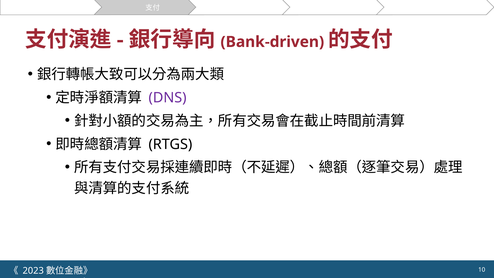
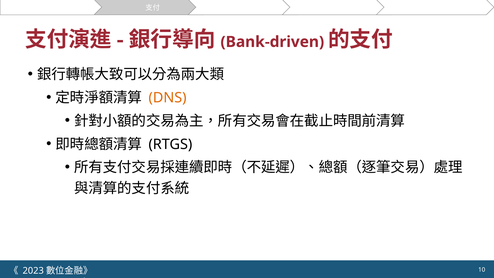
DNS colour: purple -> orange (168, 98)
